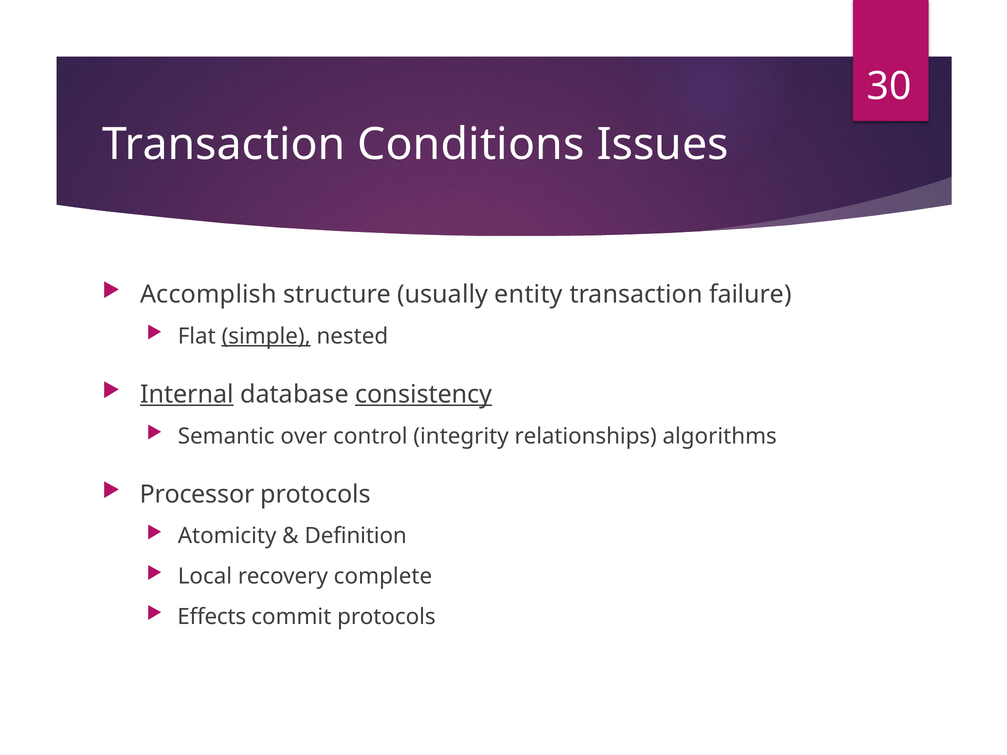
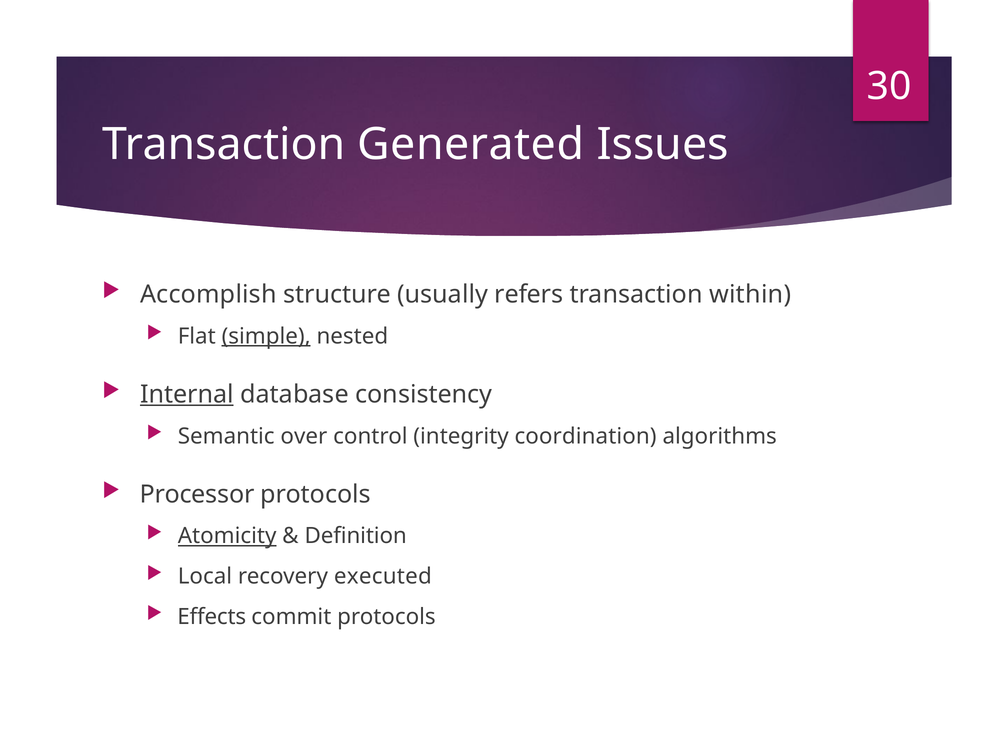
Conditions: Conditions -> Generated (471, 144)
entity: entity -> refers (529, 295)
failure: failure -> within (750, 295)
consistency underline: present -> none (424, 395)
relationships: relationships -> coordination (586, 436)
Atomicity underline: none -> present (227, 536)
complete: complete -> executed (383, 577)
